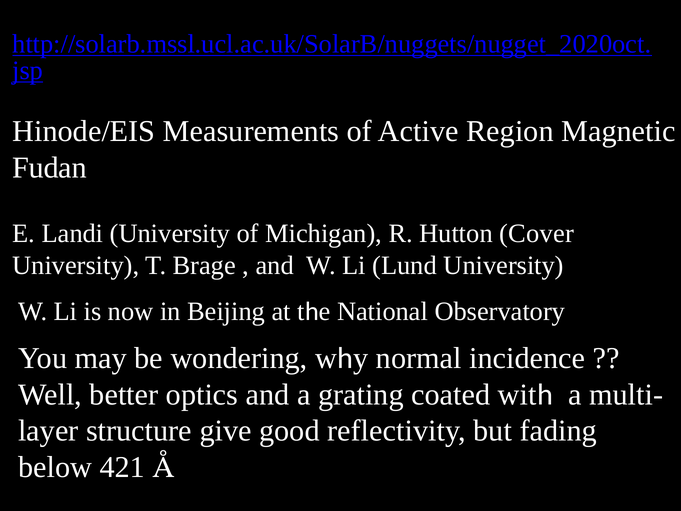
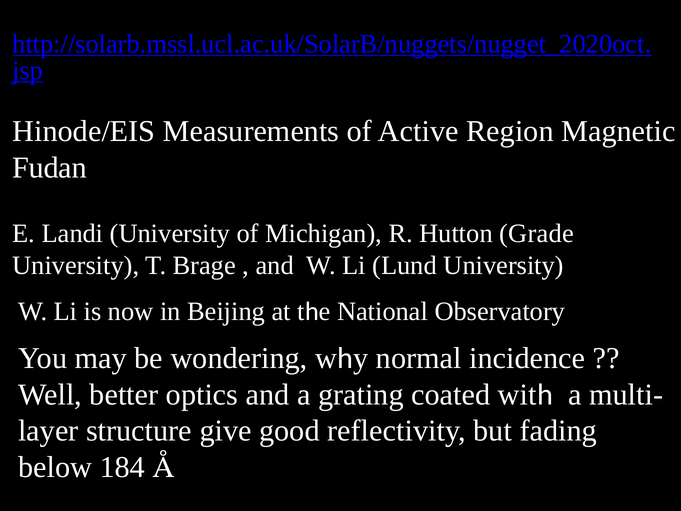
Cover: Cover -> Grade (537, 233)
421: 421 -> 184 (122, 467)
